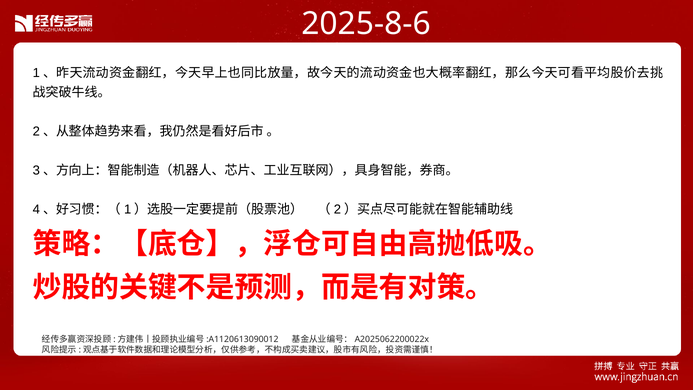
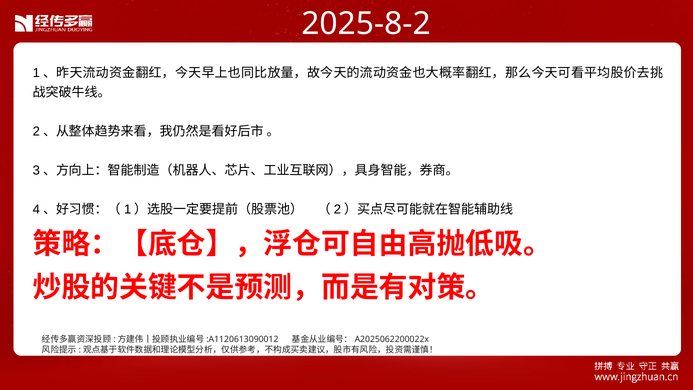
2025-8-6: 2025-8-6 -> 2025-8-2 (366, 24)
